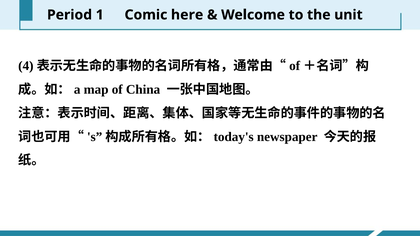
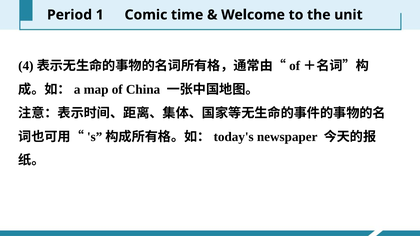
here: here -> time (187, 15)
